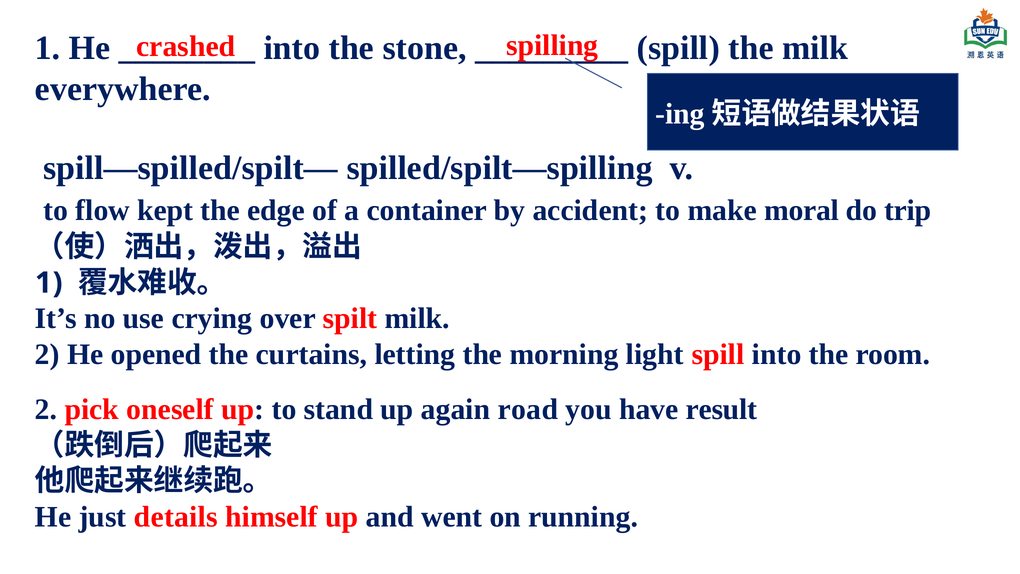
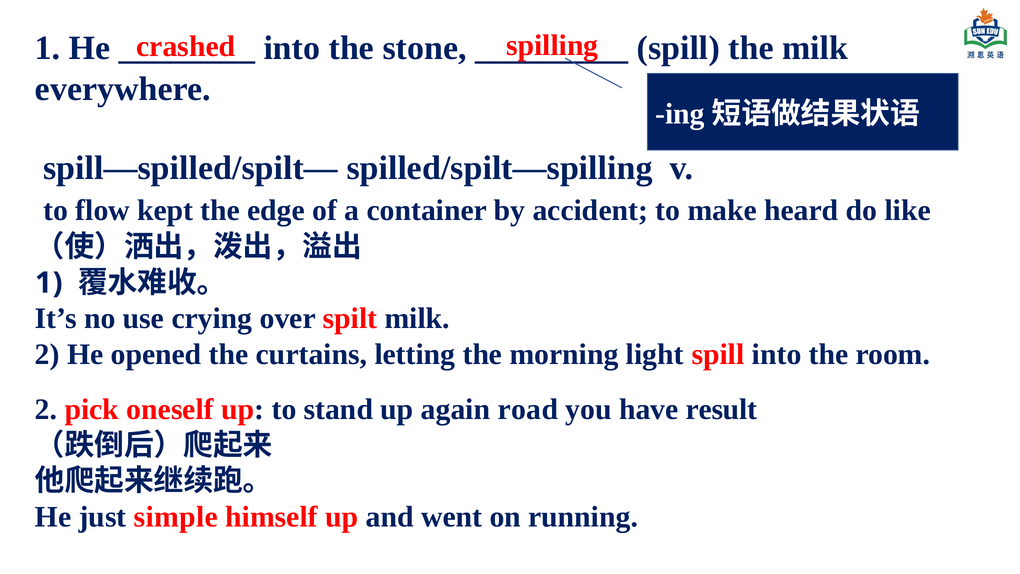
moral: moral -> heard (801, 210)
trip: trip -> like (908, 210)
details: details -> simple (176, 517)
